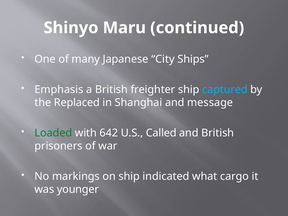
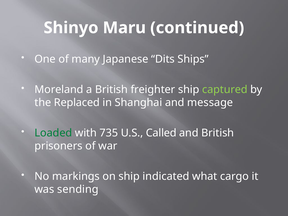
City: City -> Dits (163, 59)
Emphasis: Emphasis -> Moreland (59, 89)
captured colour: light blue -> light green (225, 89)
642: 642 -> 735 (109, 133)
younger: younger -> sending (78, 189)
